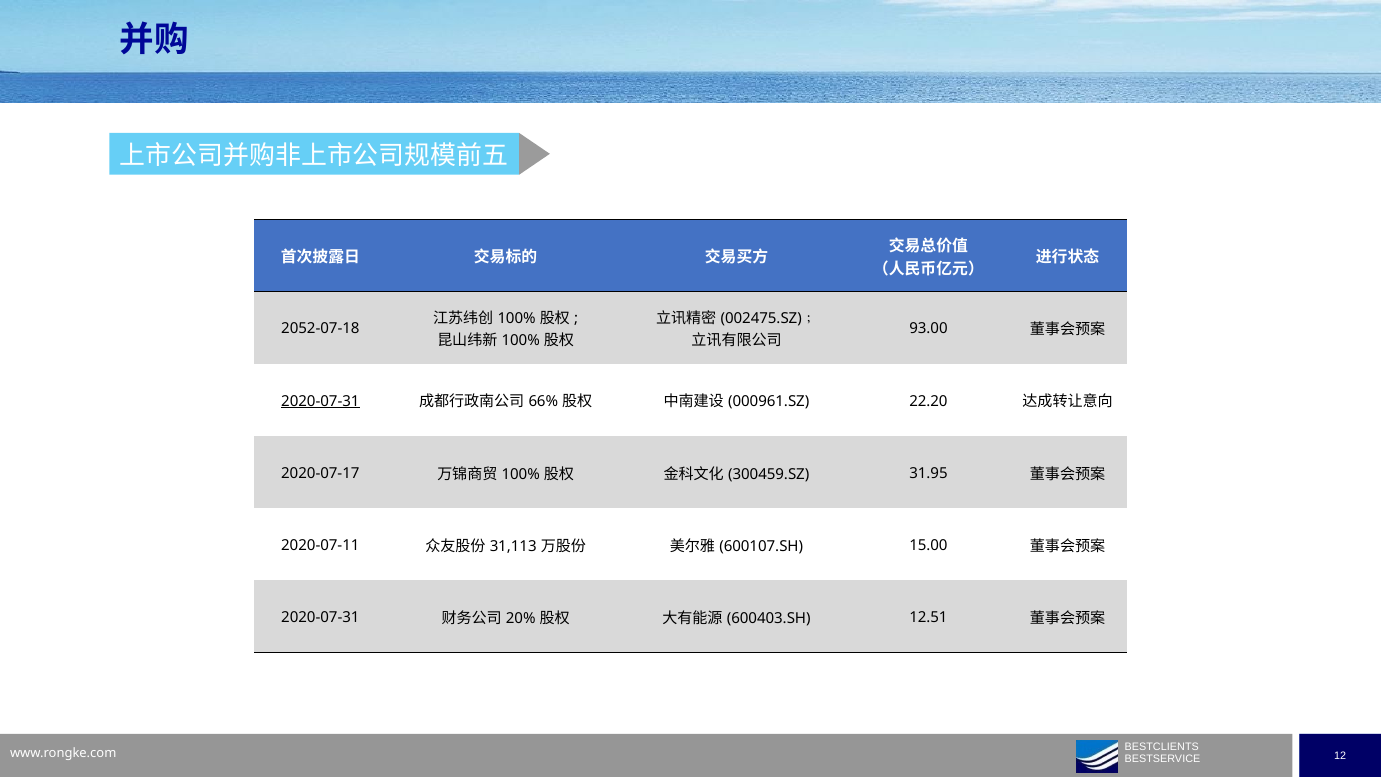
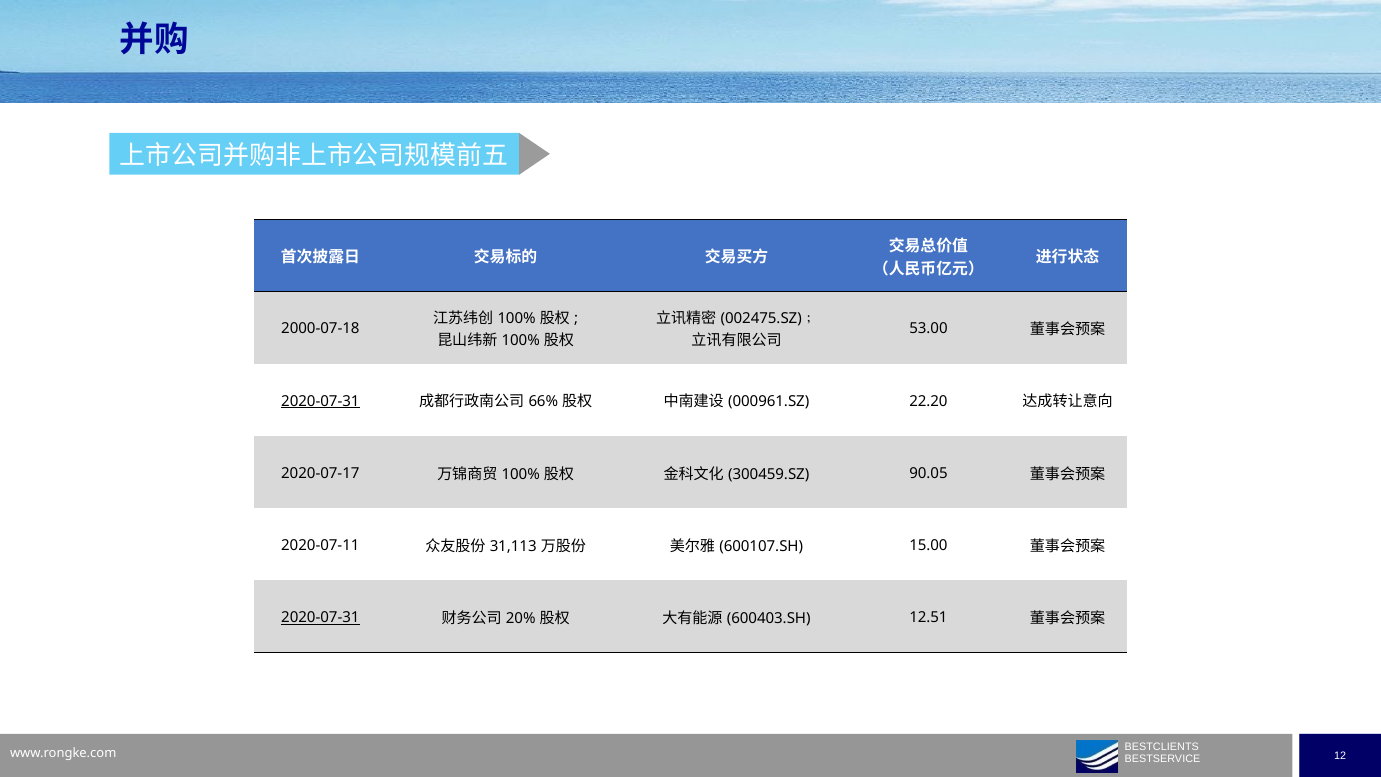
2052-07-18: 2052-07-18 -> 2000-07-18 (320, 329)
93.00: 93.00 -> 53.00 (928, 329)
31.95: 31.95 -> 90.05 (928, 473)
2020-07-31 underline: none -> present (320, 618)
